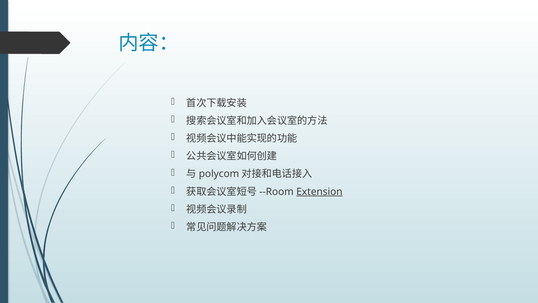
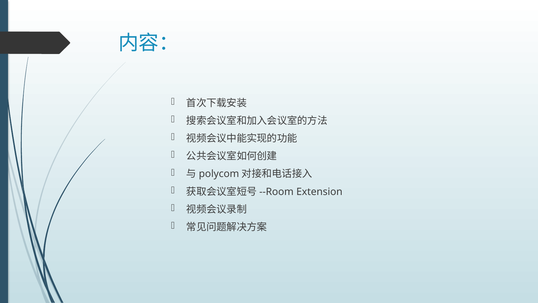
Extension underline: present -> none (319, 191)
